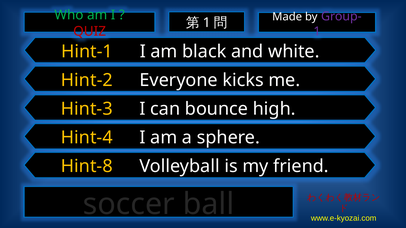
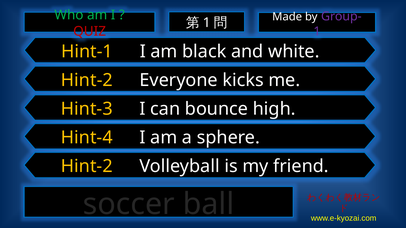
Hint-8: Hint-8 -> Hint-2 (87, 167)
